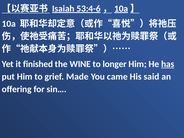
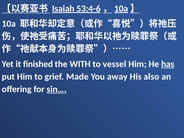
WINE: WINE -> WITH (80, 64)
longer: longer -> vessel (115, 64)
came: came -> away (117, 77)
said: said -> also (151, 77)
sin… underline: none -> present (57, 89)
